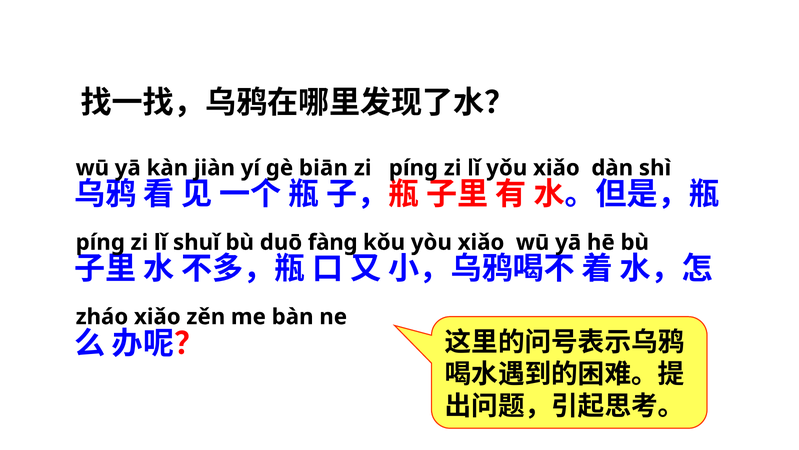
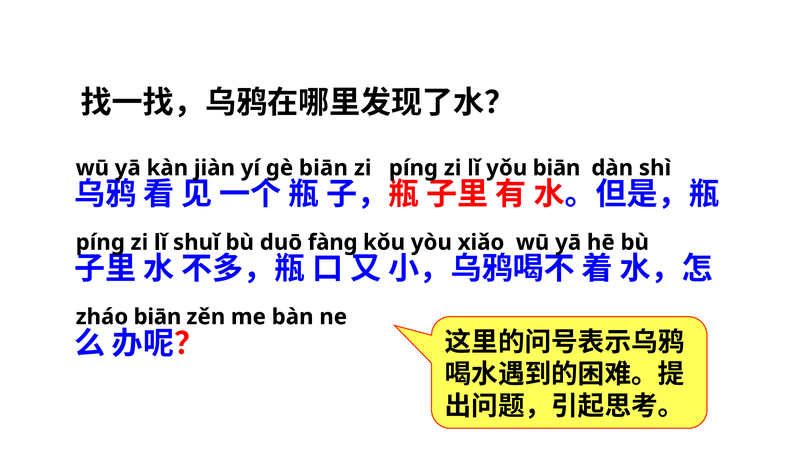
yǒu xiǎo: xiǎo -> biān (557, 168)
zháo xiǎo: xiǎo -> biān (157, 316)
